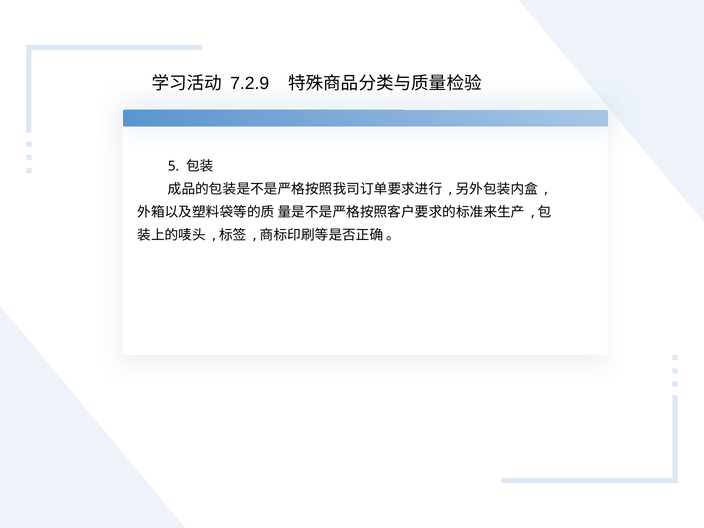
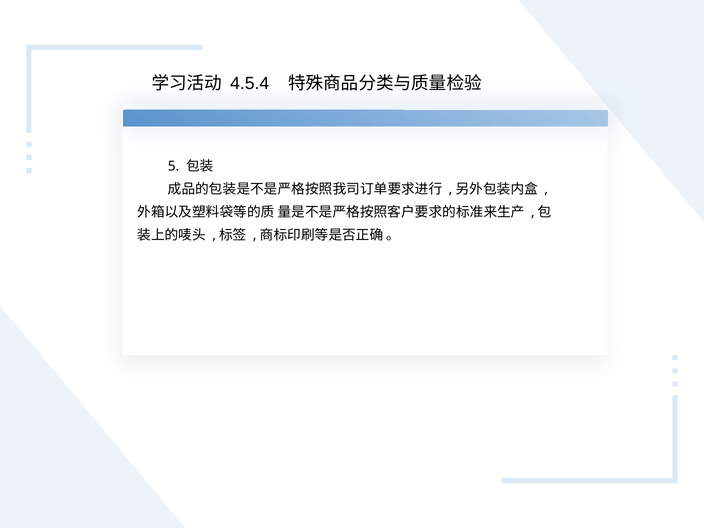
7.2.9: 7.2.9 -> 4.5.4 (250, 83)
